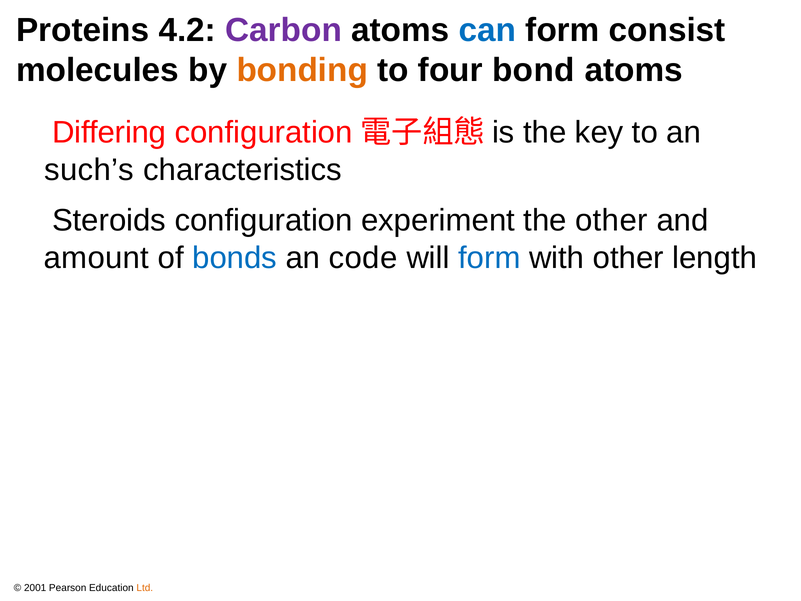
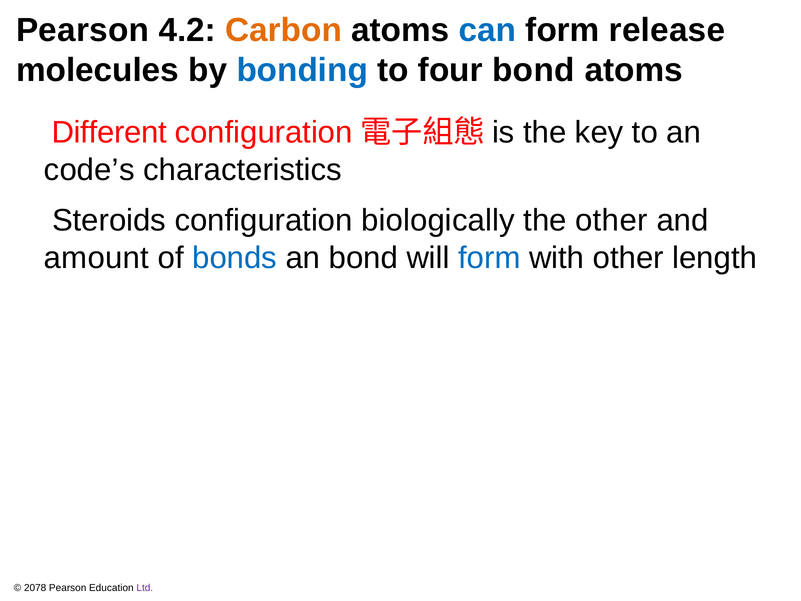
Proteins: Proteins -> Pearson (83, 30)
Carbon colour: purple -> orange (284, 30)
consist: consist -> release (667, 30)
bonding colour: orange -> blue (302, 70)
Differing: Differing -> Different (109, 132)
such’s: such’s -> code’s (89, 170)
experiment: experiment -> biologically (438, 221)
an code: code -> bond (363, 258)
2001: 2001 -> 2078 (35, 588)
Ltd colour: orange -> purple (145, 588)
